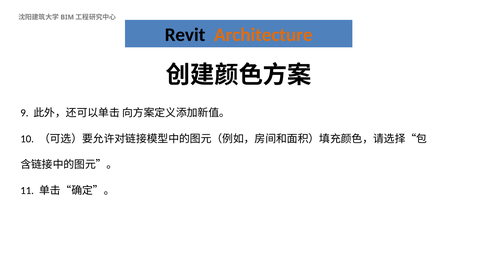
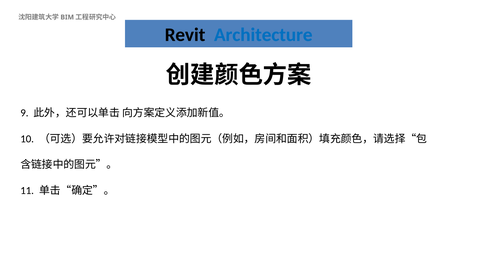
Architecture colour: orange -> blue (263, 35)
